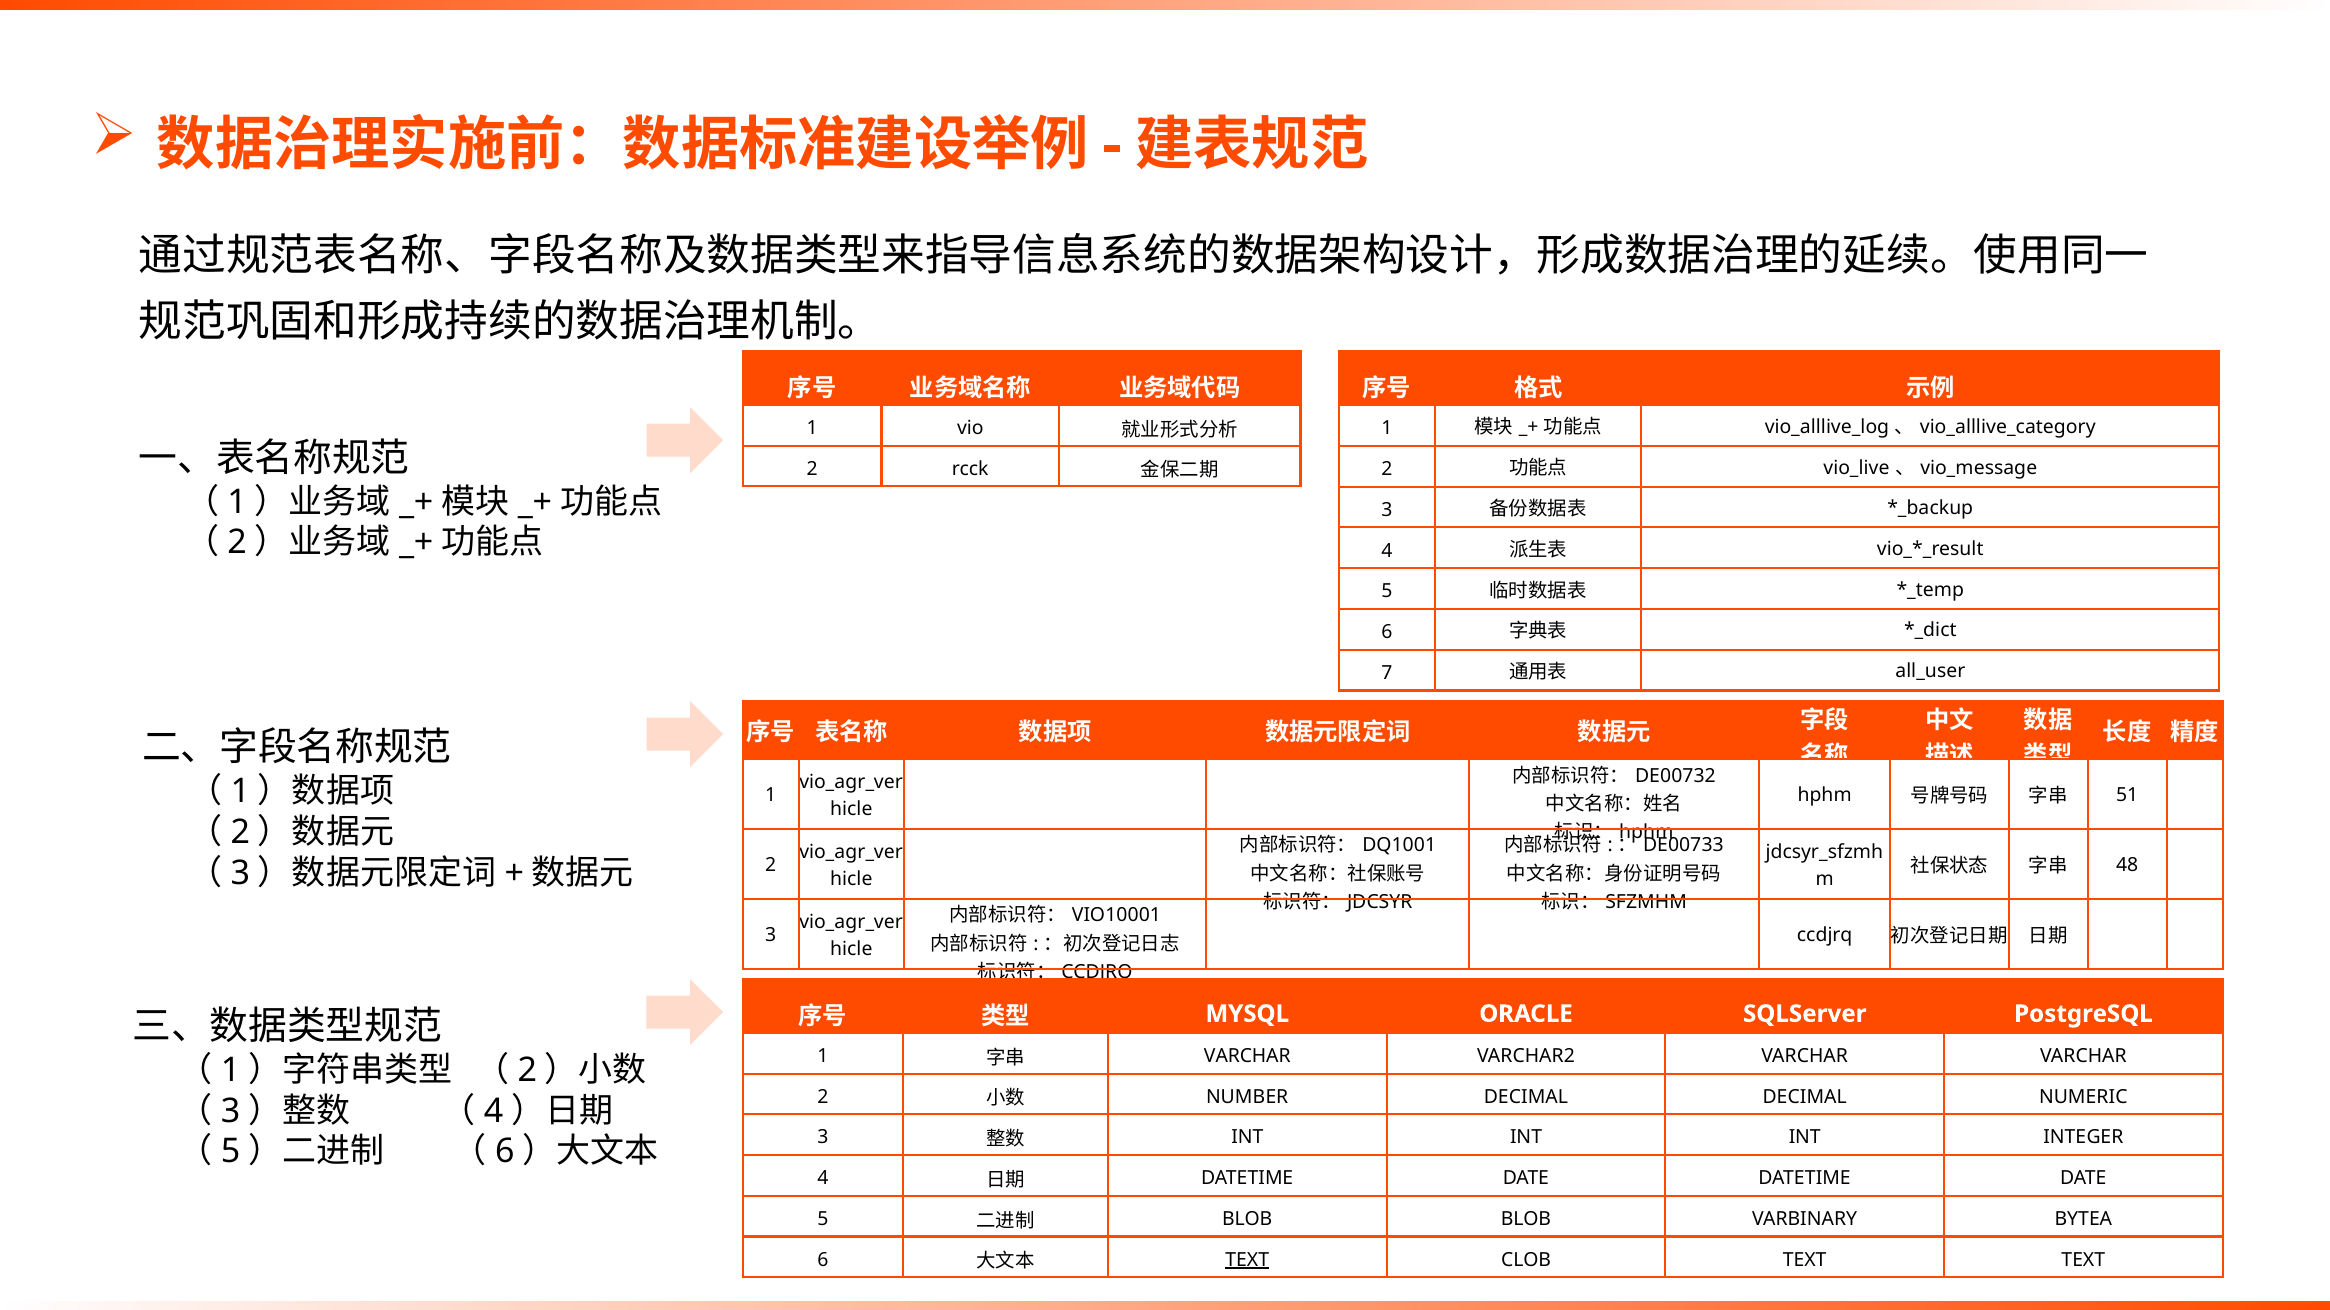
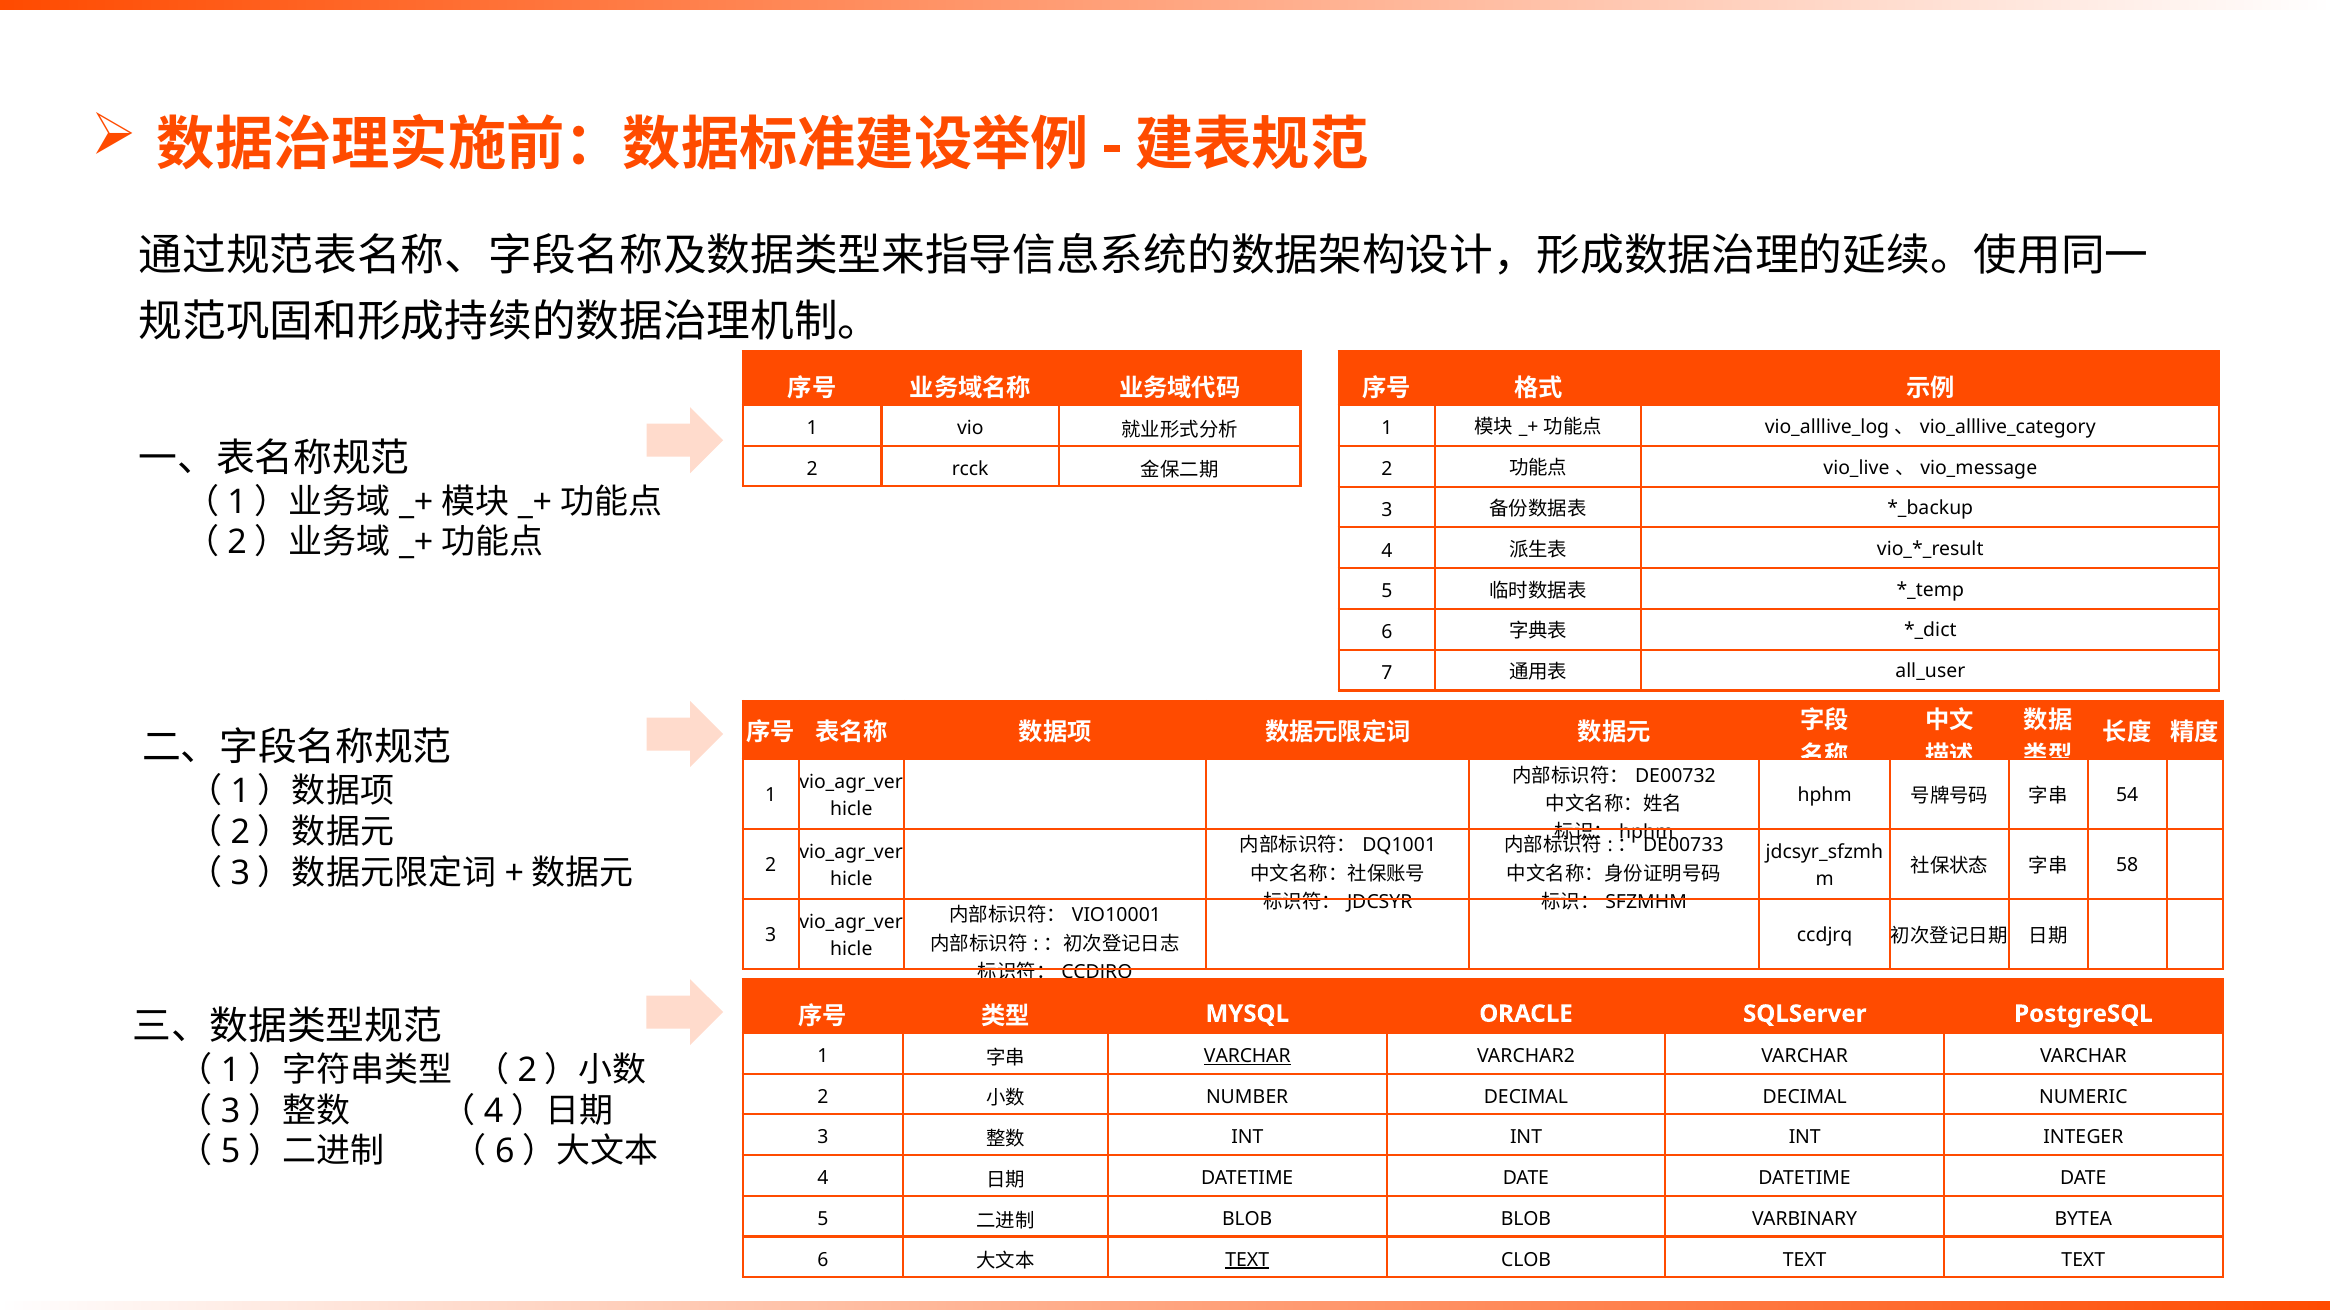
51: 51 -> 54 (2127, 796)
48: 48 -> 58 (2127, 866)
VARCHAR underline: none -> present (1247, 1057)
